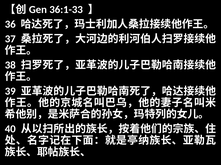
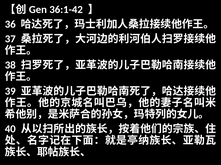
36:1-33: 36:1-33 -> 36:1-42 (66, 10)
